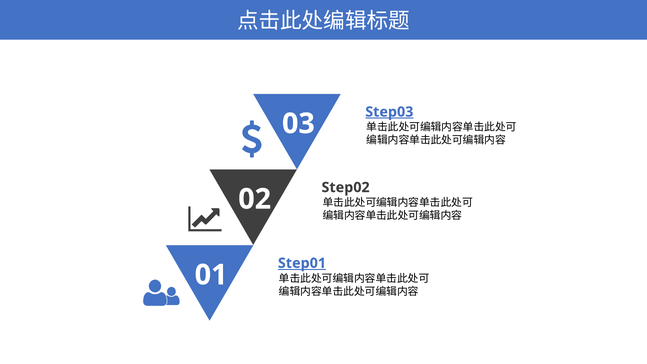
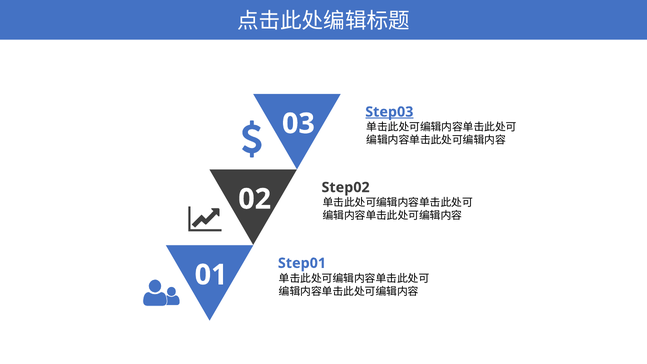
Step01 underline: present -> none (302, 263)
